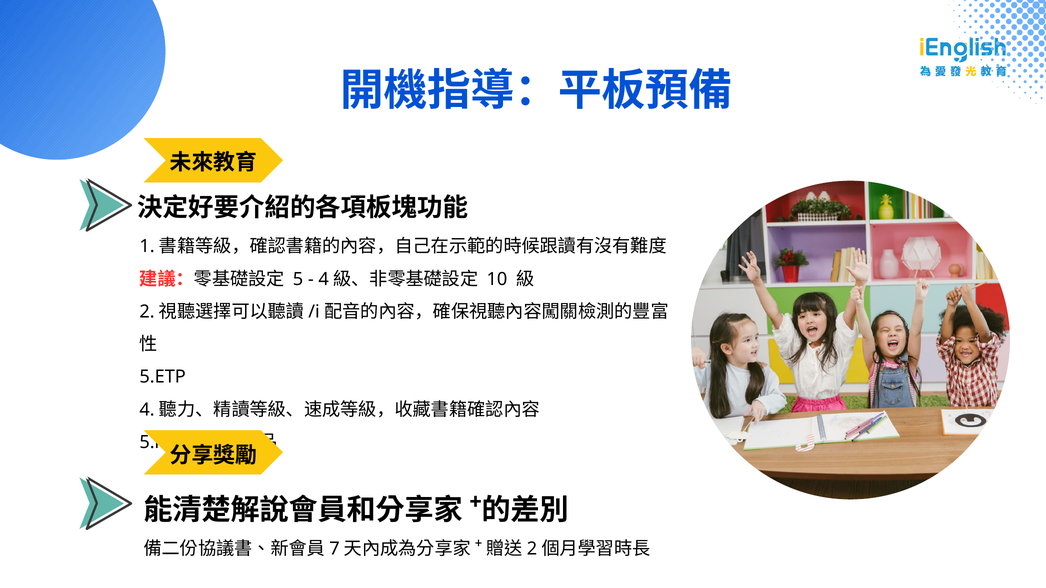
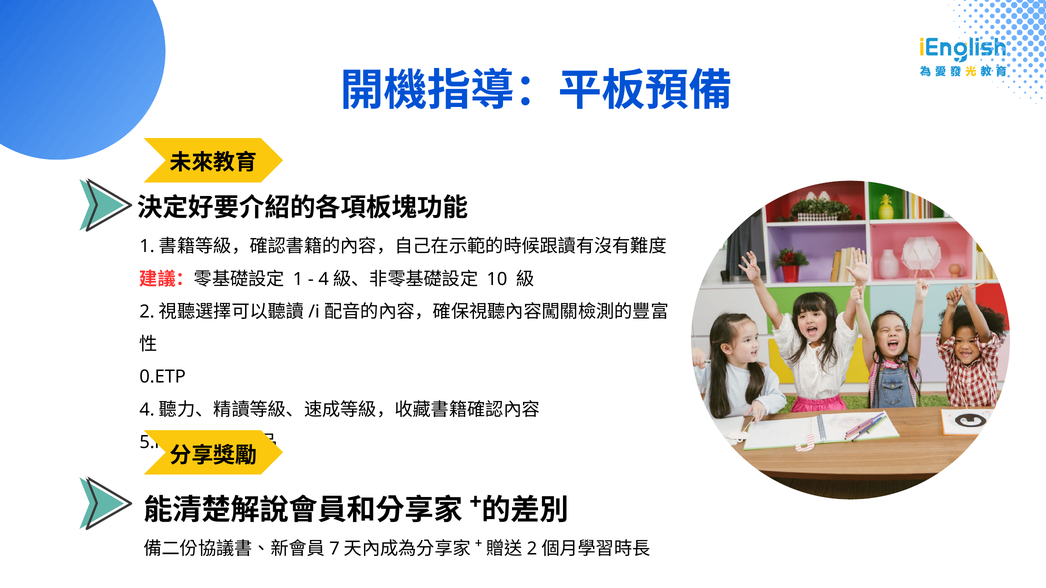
5: 5 -> 1 (298, 279)
5.ETP: 5.ETP -> 0.ETP (163, 377)
